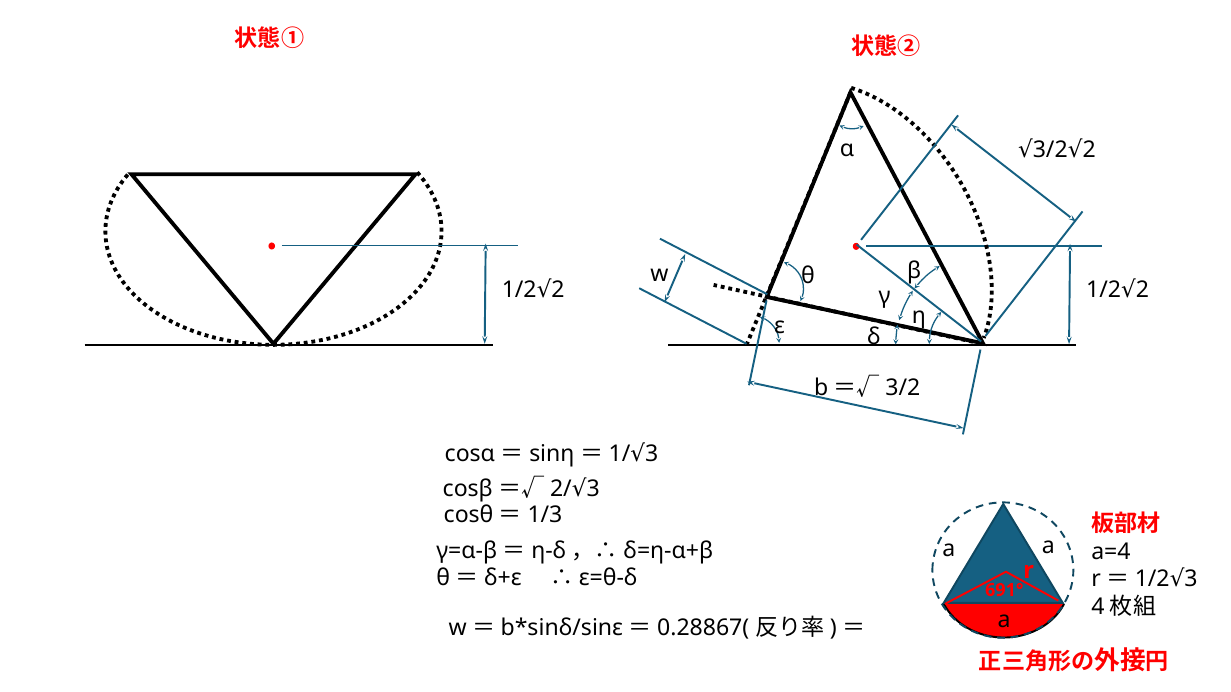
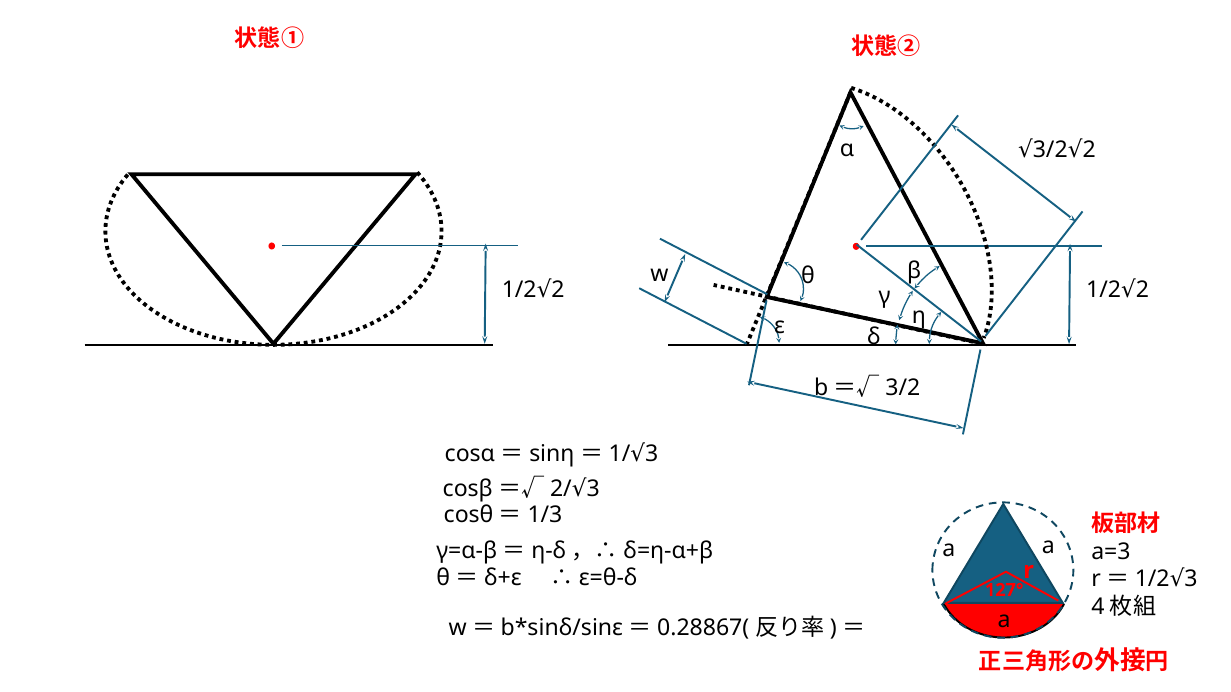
a=4: a=4 -> a=3 (1111, 552)
691°: 691° -> 127° (1004, 590)
